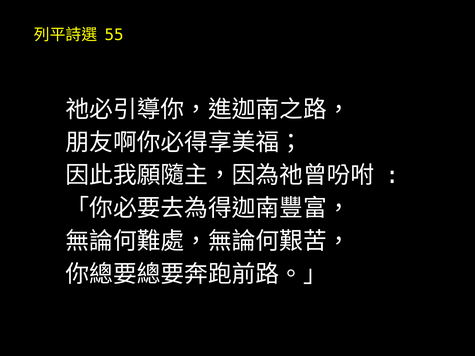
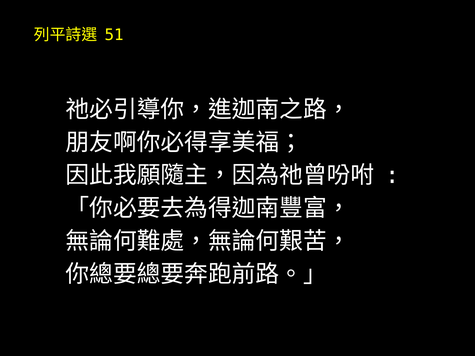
55: 55 -> 51 (114, 35)
